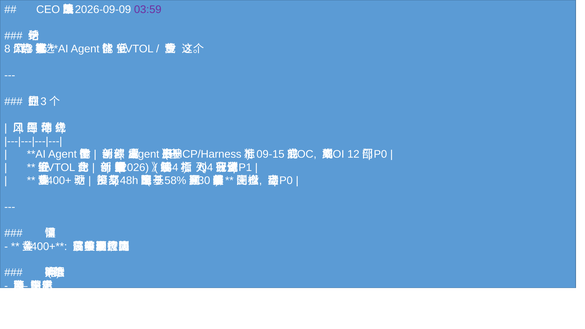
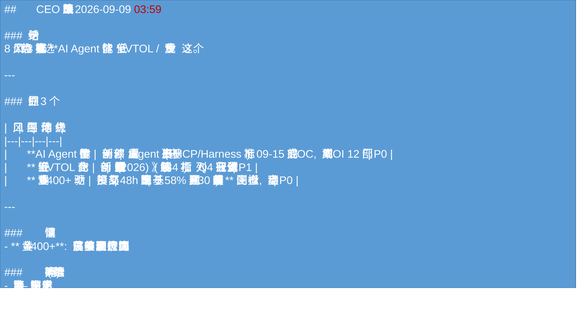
03:59 colour: purple -> red (148, 10)
